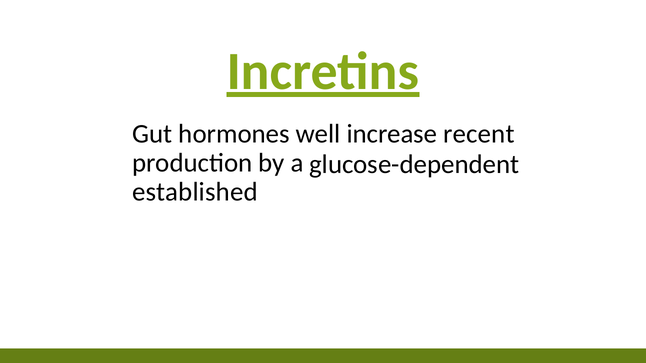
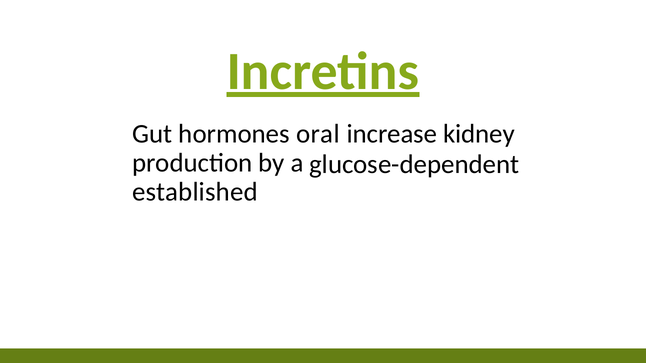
well: well -> oral (318, 134)
recent: recent -> kidney (479, 134)
